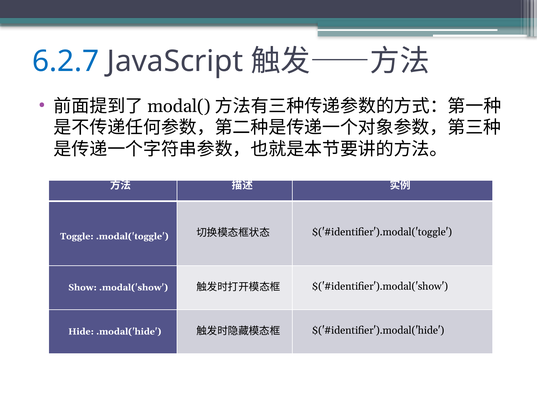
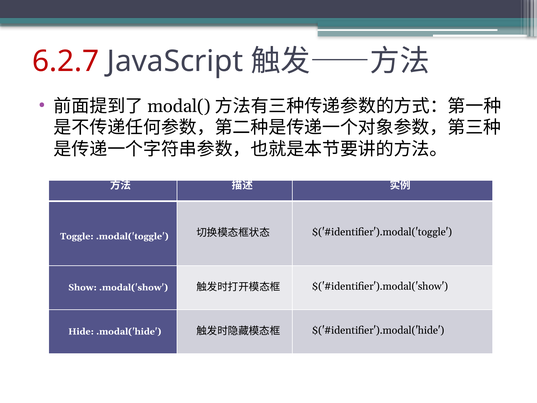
6.2.7 colour: blue -> red (66, 61)
